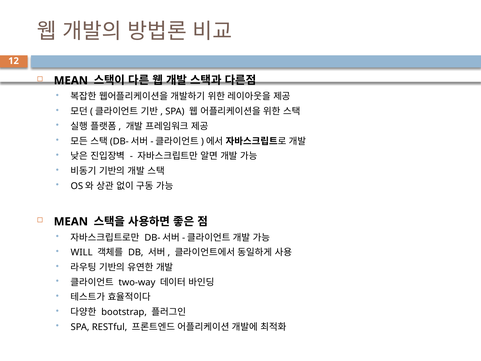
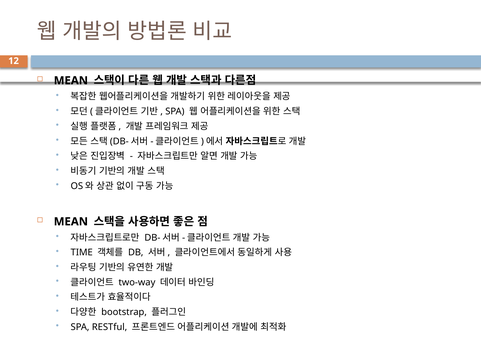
WILL: WILL -> TIME (82, 252)
